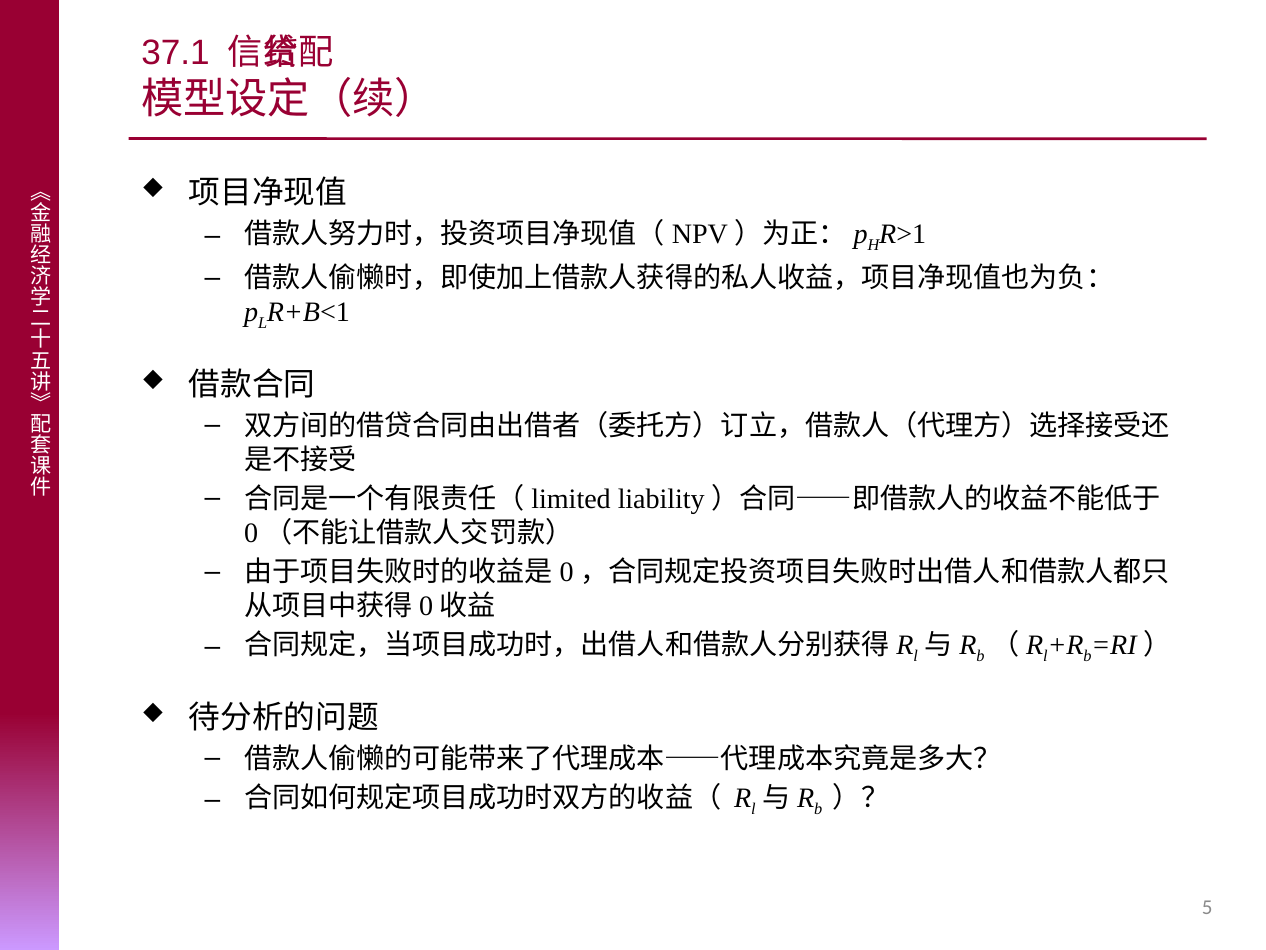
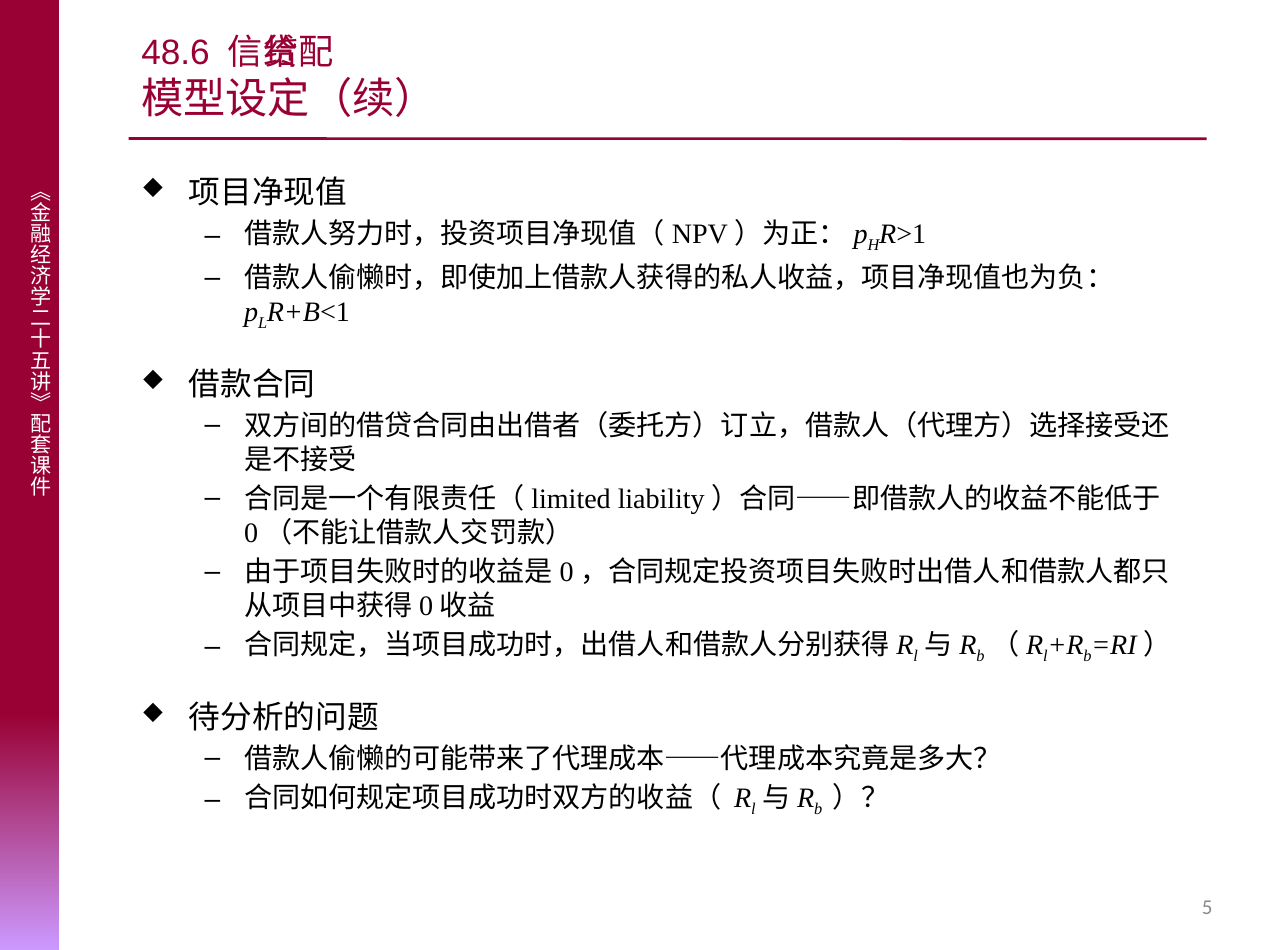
37.1: 37.1 -> 48.6 (175, 53)
